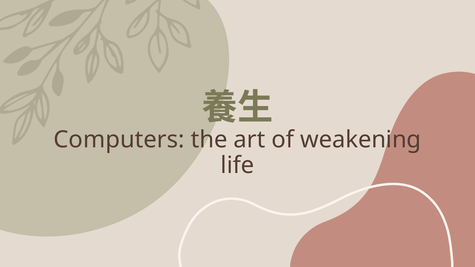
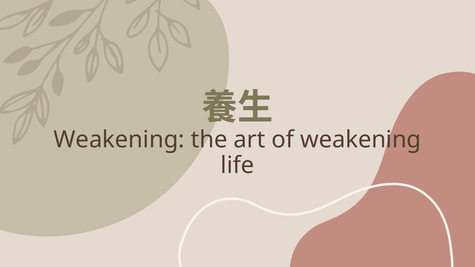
Computers: Computers -> Weakening (119, 140)
